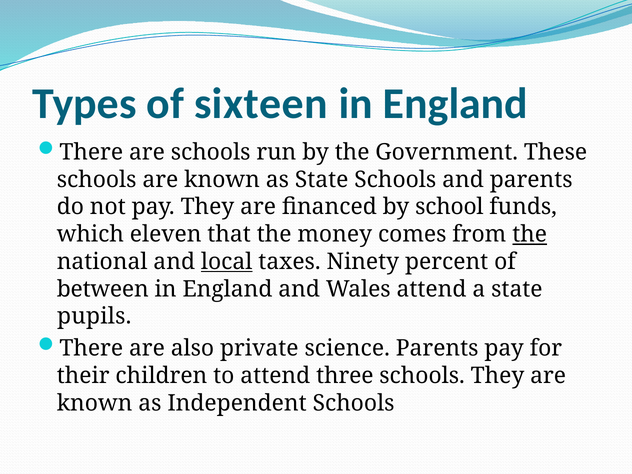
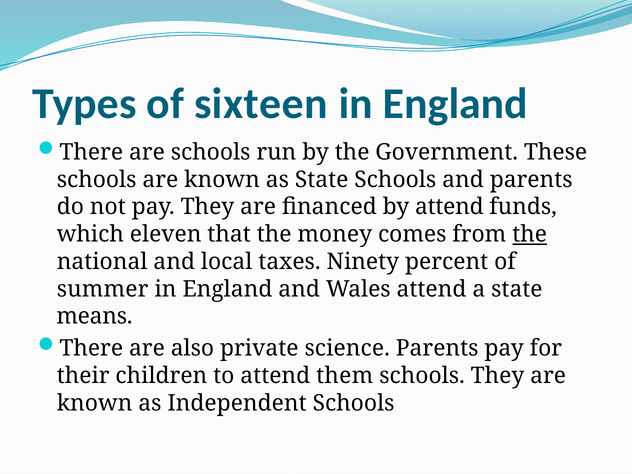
by school: school -> attend (449, 207)
local underline: present -> none (227, 262)
between: between -> summer (103, 289)
pupils: pupils -> means (94, 316)
three: three -> them (345, 376)
